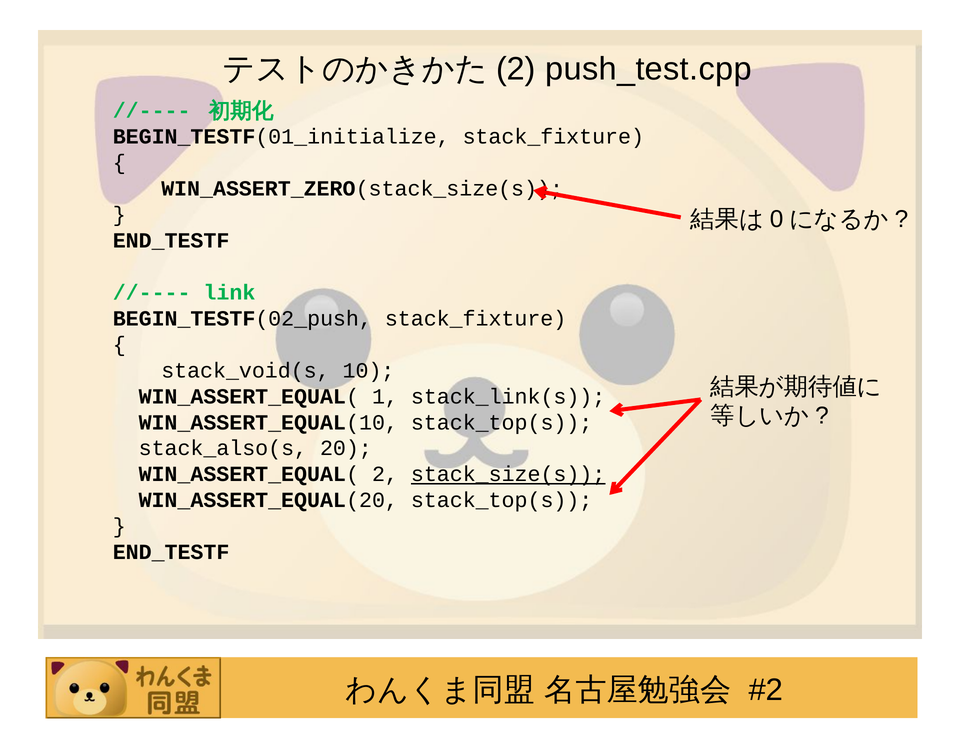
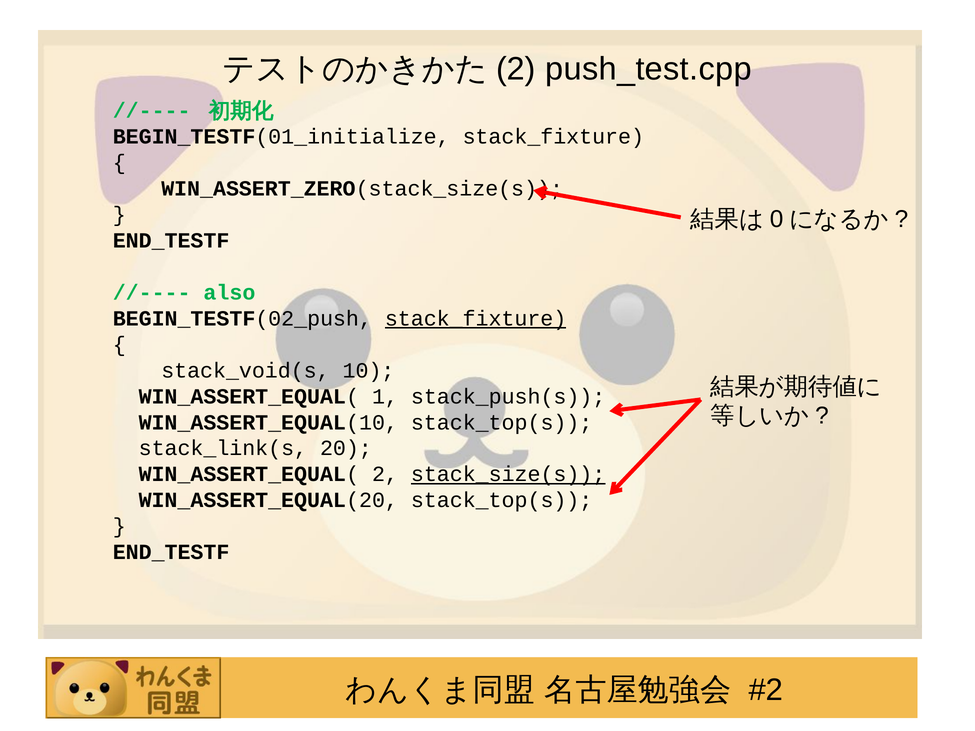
link: link -> also (229, 293)
stack_fixture underline: none -> present (476, 319)
stack_link(s: stack_link(s -> stack_push(s (508, 397)
stack_also(s: stack_also(s -> stack_link(s (223, 448)
